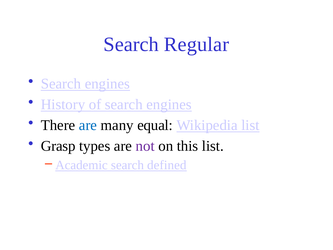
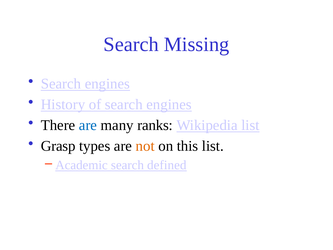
Regular: Regular -> Missing (197, 44)
equal: equal -> ranks (155, 125)
not colour: purple -> orange (145, 146)
